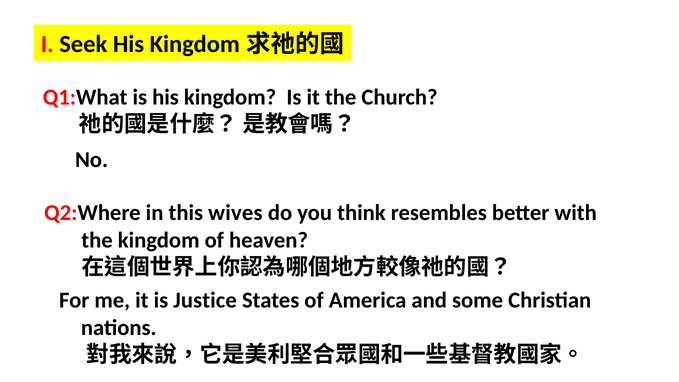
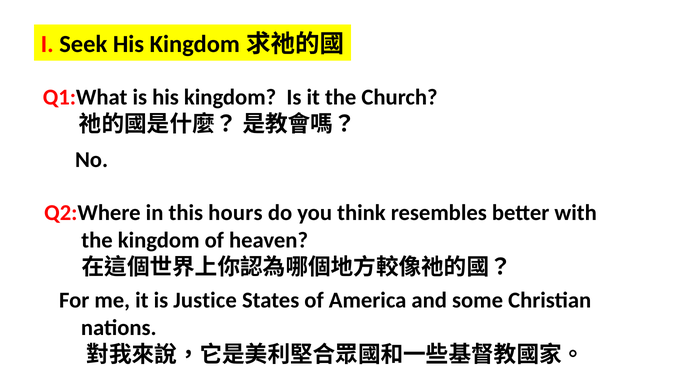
wives: wives -> hours (235, 213)
